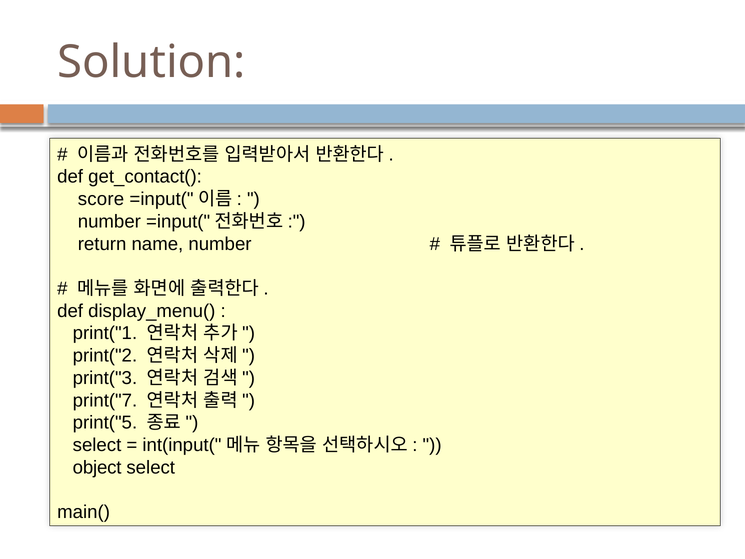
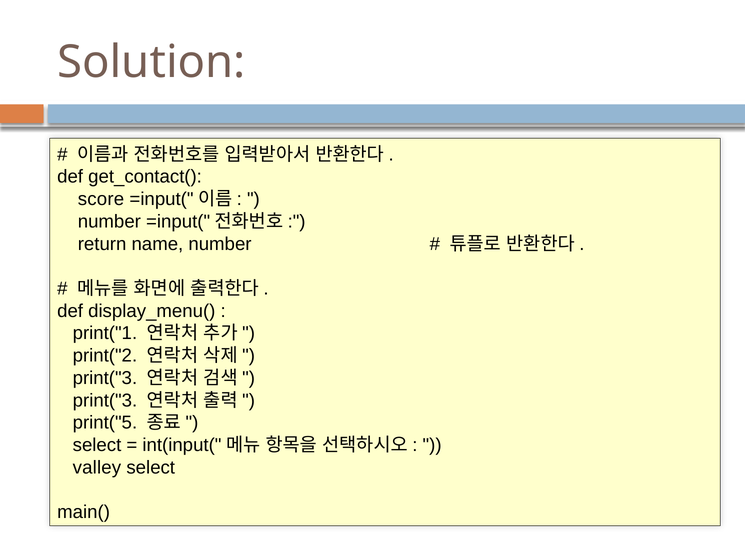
print("7: print("7 -> print("3 (105, 400)
object: object -> valley (97, 467)
